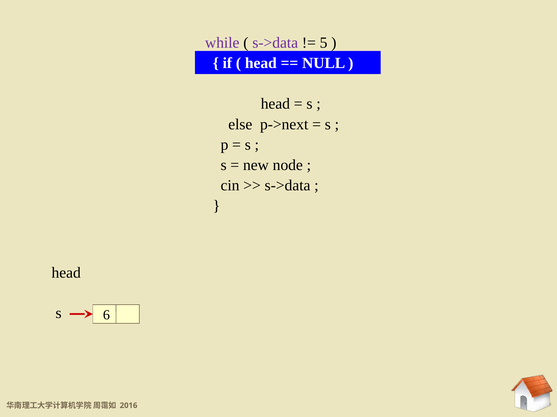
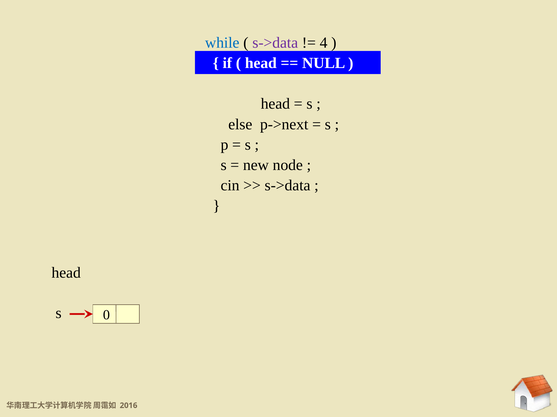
while colour: purple -> blue (222, 43)
5: 5 -> 4 (324, 43)
6: 6 -> 0 (106, 316)
